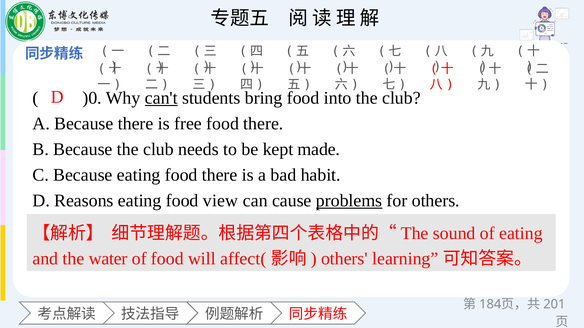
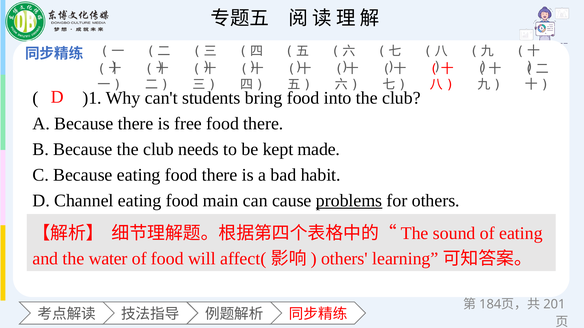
)0: )0 -> )1 (92, 98)
can't underline: present -> none (161, 98)
Reasons: Reasons -> Channel (84, 201)
view: view -> main (221, 201)
